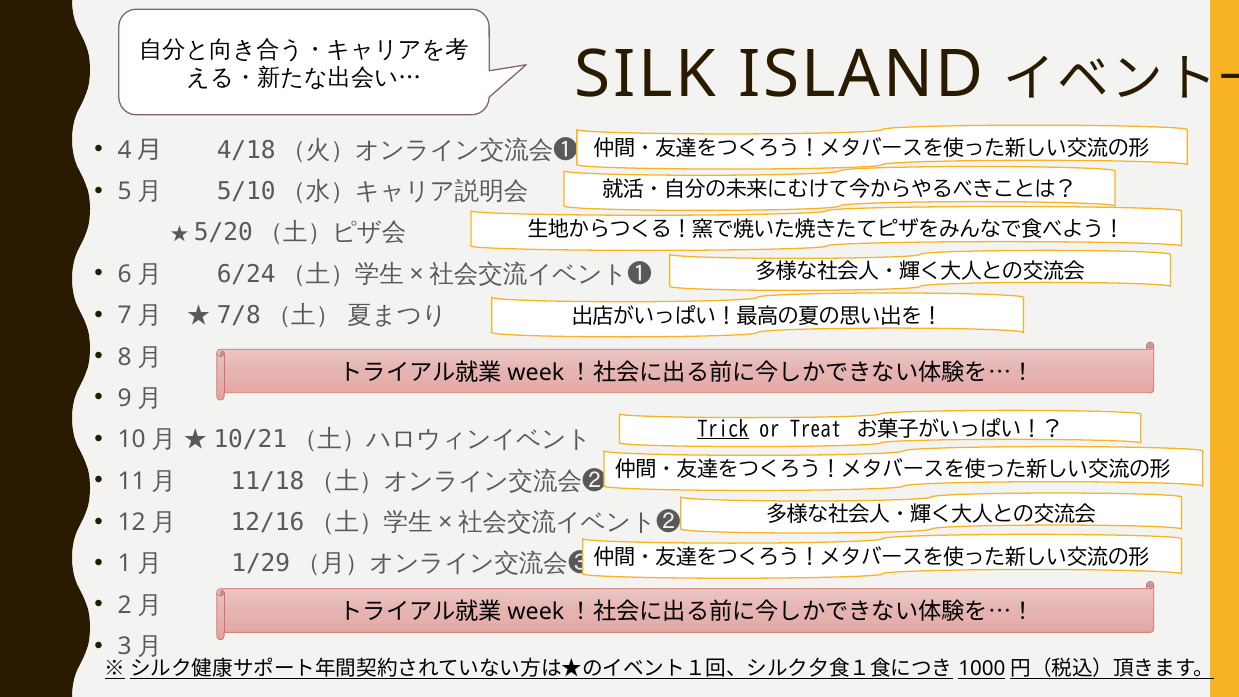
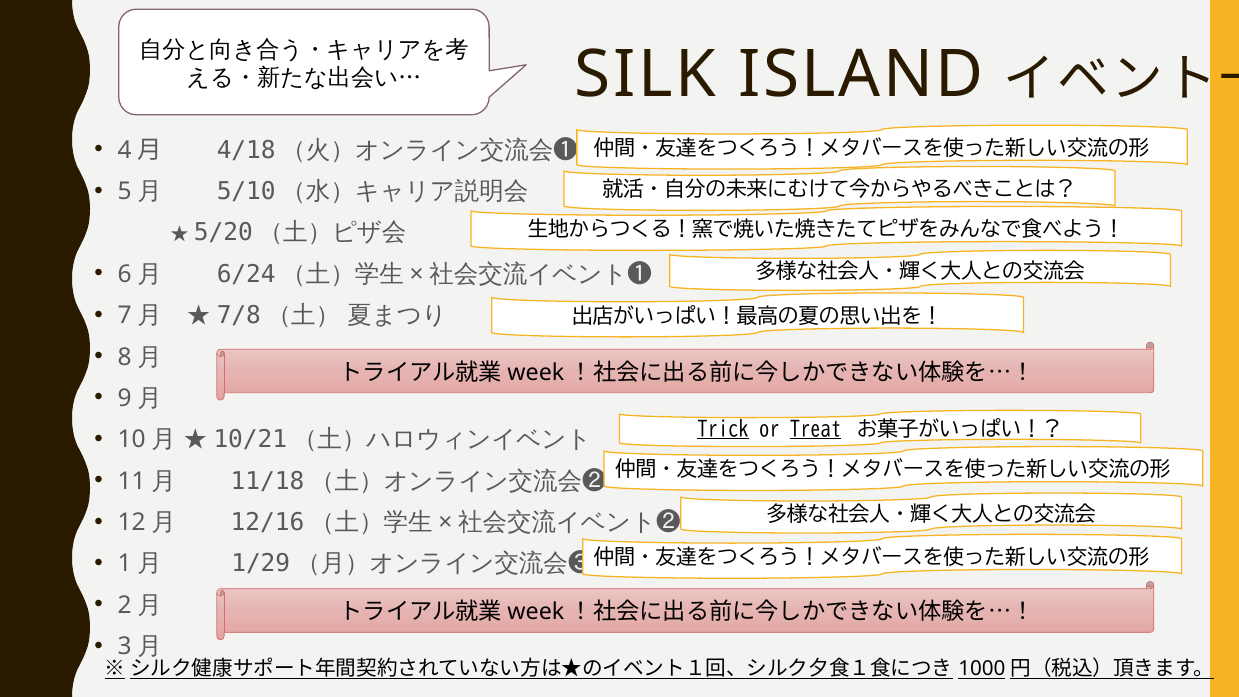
Treat underline: none -> present (816, 430)
